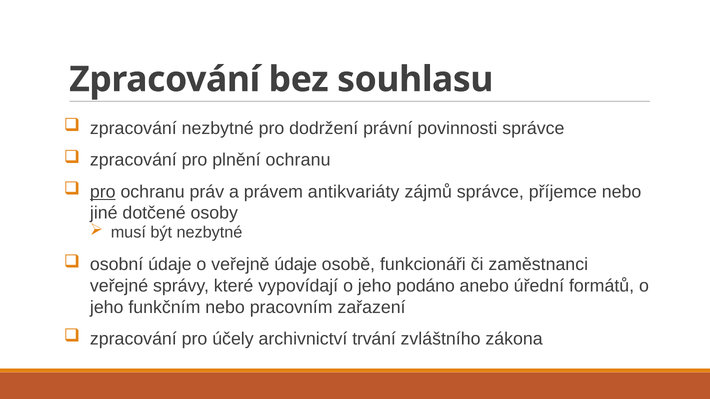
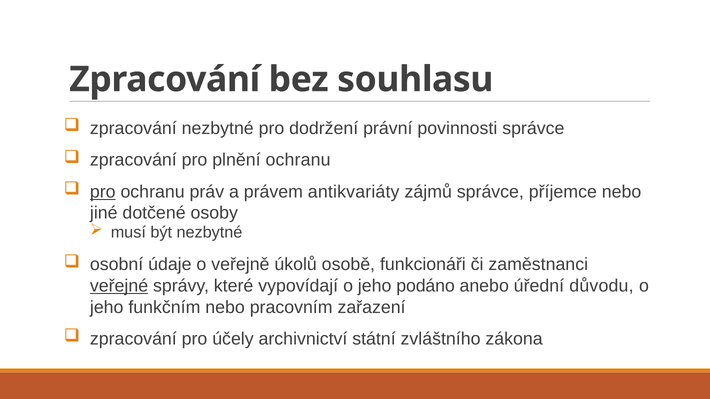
veřejně údaje: údaje -> úkolů (296, 265)
veřejné underline: none -> present (119, 286)
formátů: formátů -> důvodu (601, 286)
trvání: trvání -> státní (374, 339)
